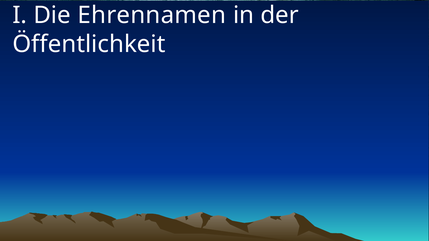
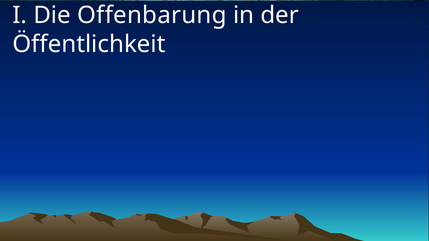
Ehrennamen: Ehrennamen -> Offenbarung (152, 15)
